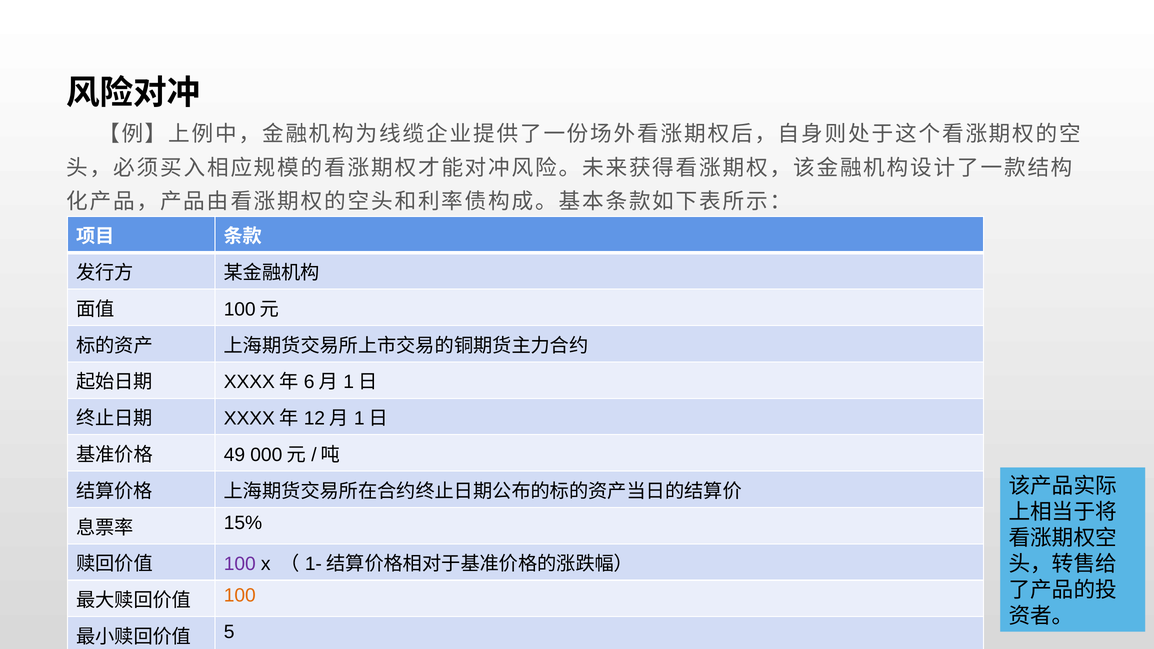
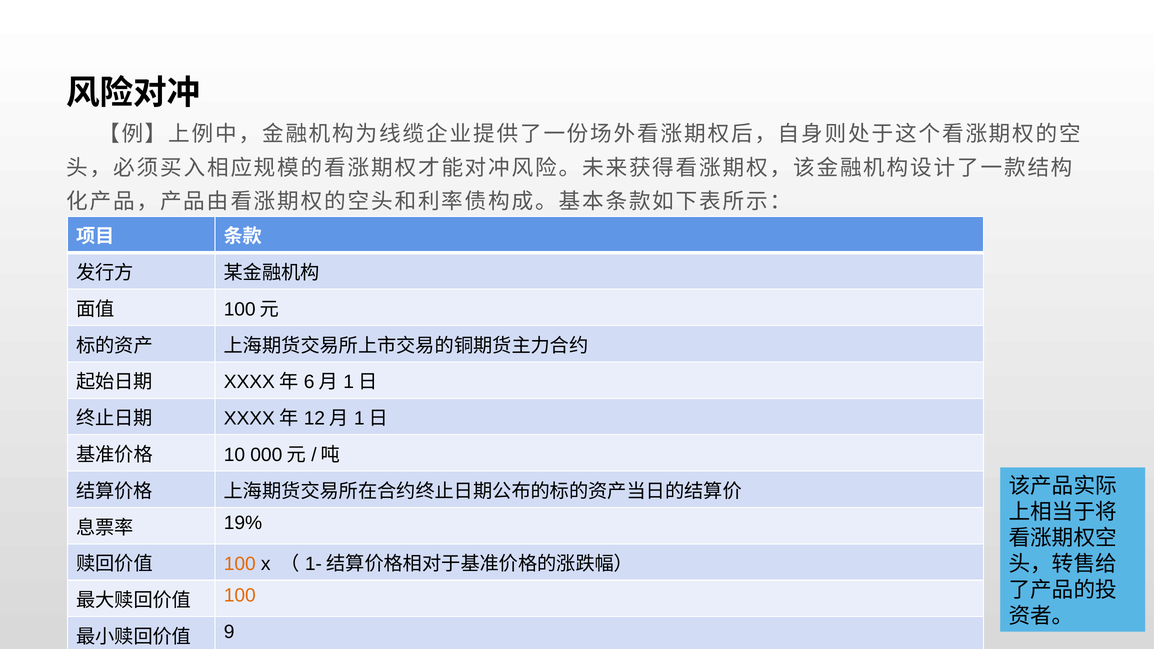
49: 49 -> 10 (234, 455)
15%: 15% -> 19% (243, 523)
100 colour: purple -> orange (240, 564)
5: 5 -> 9 (229, 632)
